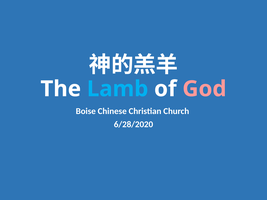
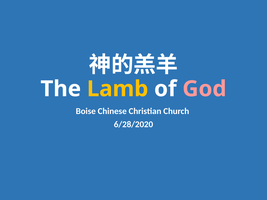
Lamb colour: light blue -> yellow (118, 89)
